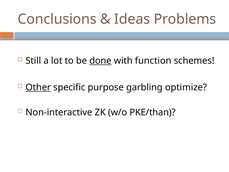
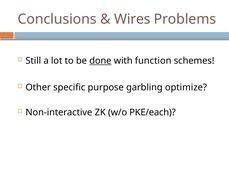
Ideas: Ideas -> Wires (132, 19)
Other underline: present -> none (38, 87)
PKE/than: PKE/than -> PKE/each (153, 112)
